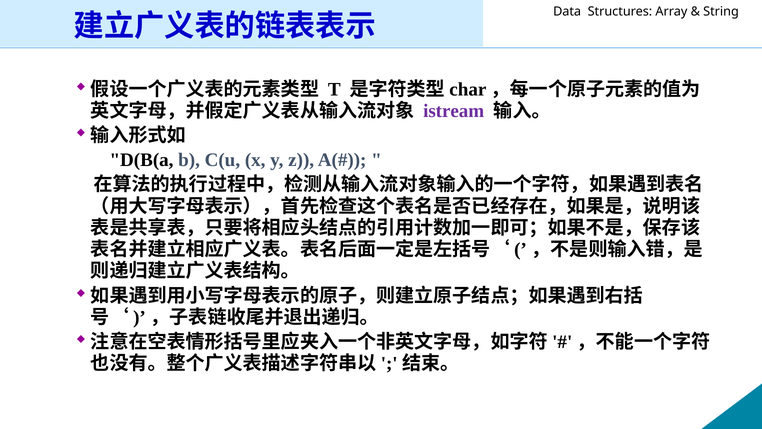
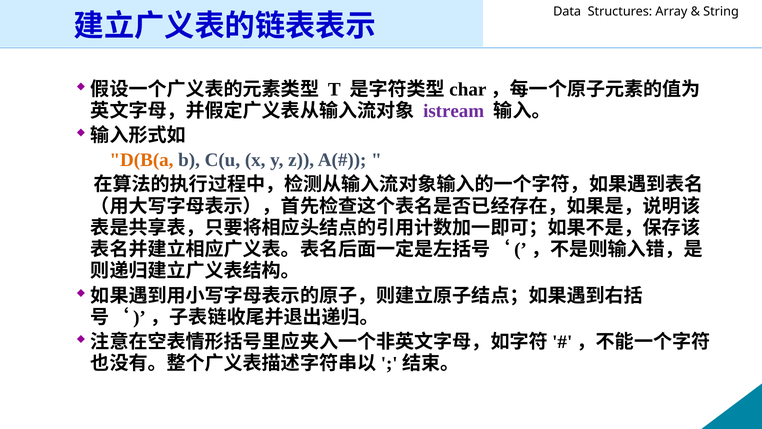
D(B(a colour: black -> orange (142, 160)
